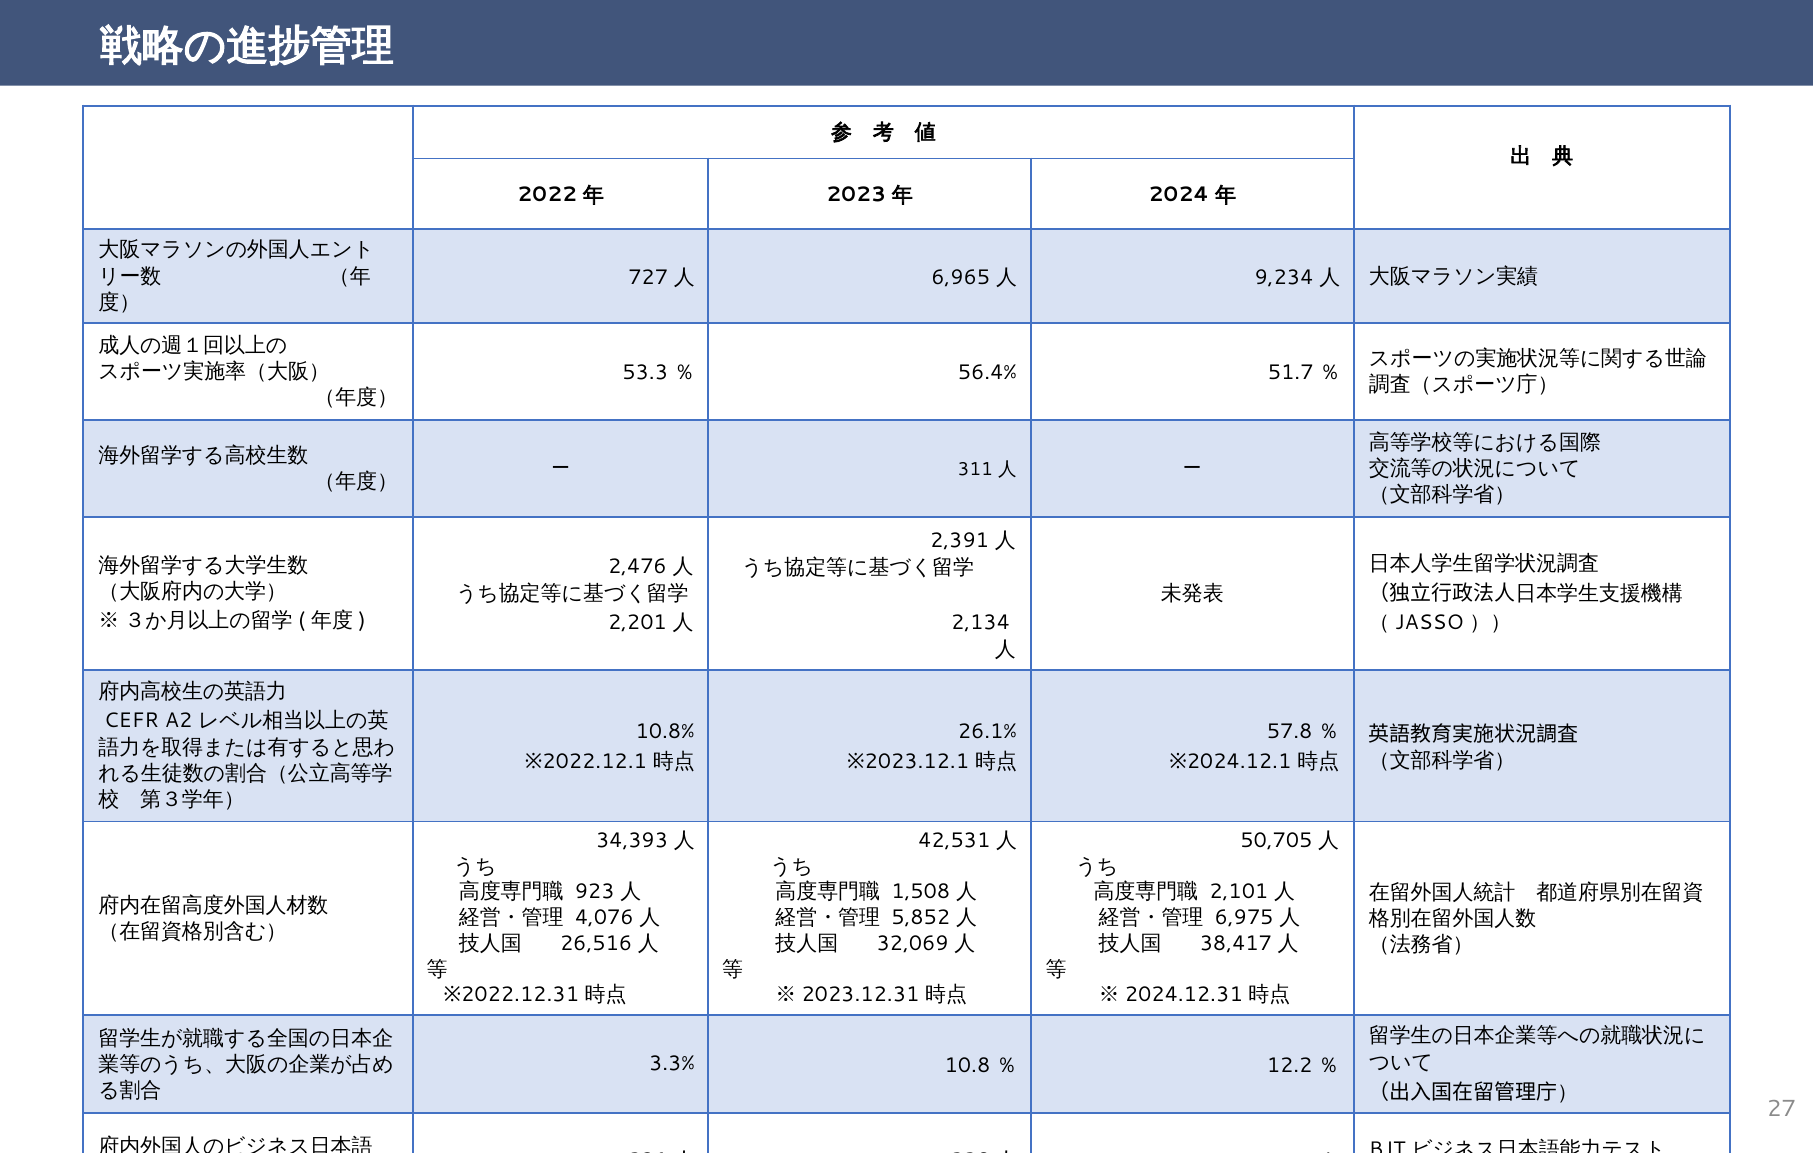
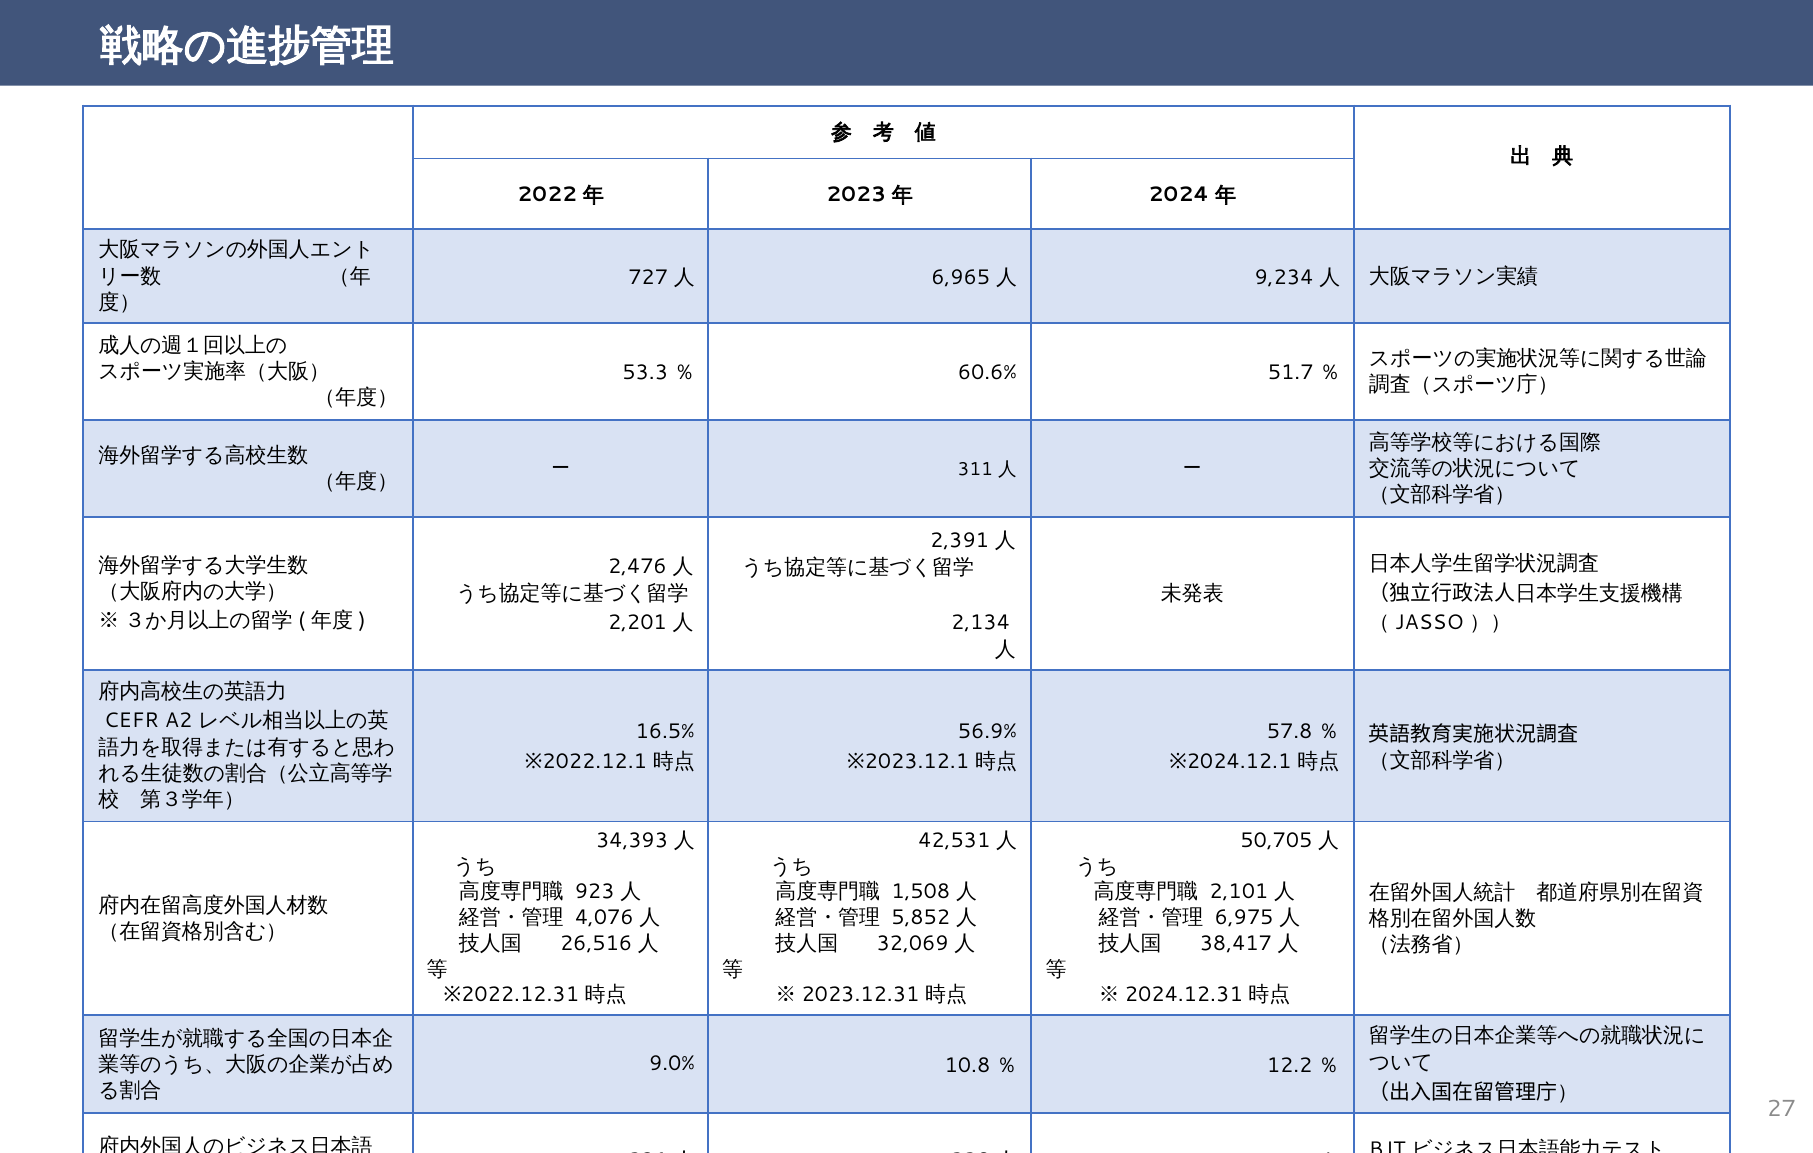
56.4%: 56.4% -> 60.6% (987, 373)
10.8%: 10.8% -> 16.5% (665, 732)
26.1%: 26.1% -> 56.9% (987, 732)
3.3%: 3.3% -> 9.0% (672, 1064)
